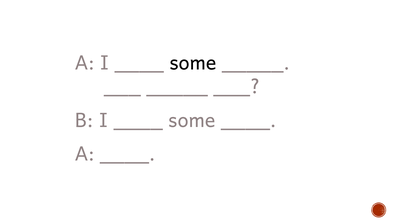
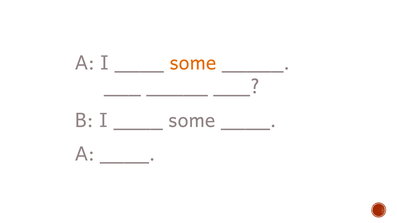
some colour: black -> orange (193, 63)
